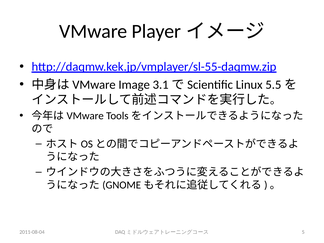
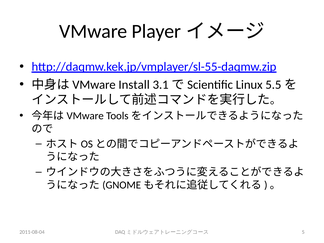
Image: Image -> Install (134, 85)
